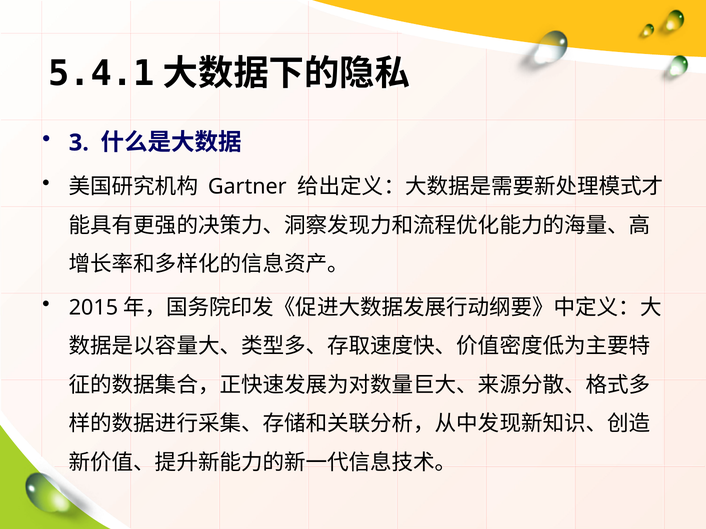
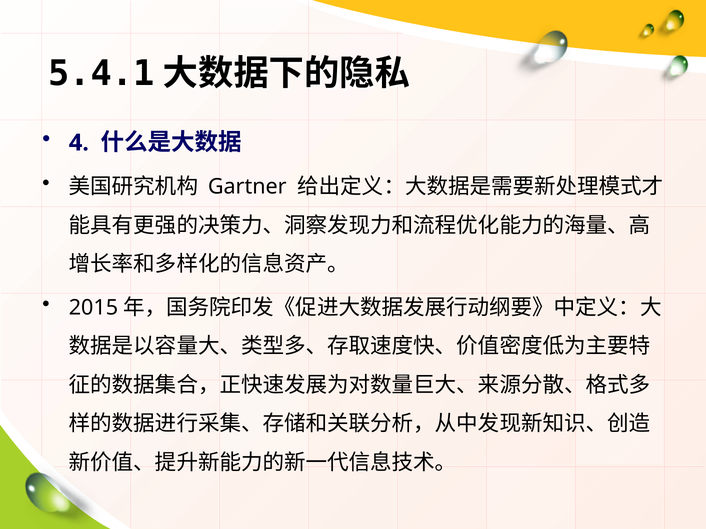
3: 3 -> 4 (79, 143)
